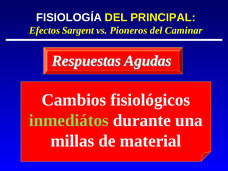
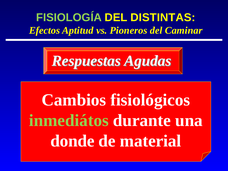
FISIOLOGÍA colour: white -> light green (69, 18)
PRINCIPAL: PRINCIPAL -> DISTINTAS (163, 18)
Sargent: Sargent -> Aptitud (78, 30)
millas: millas -> donde (72, 141)
